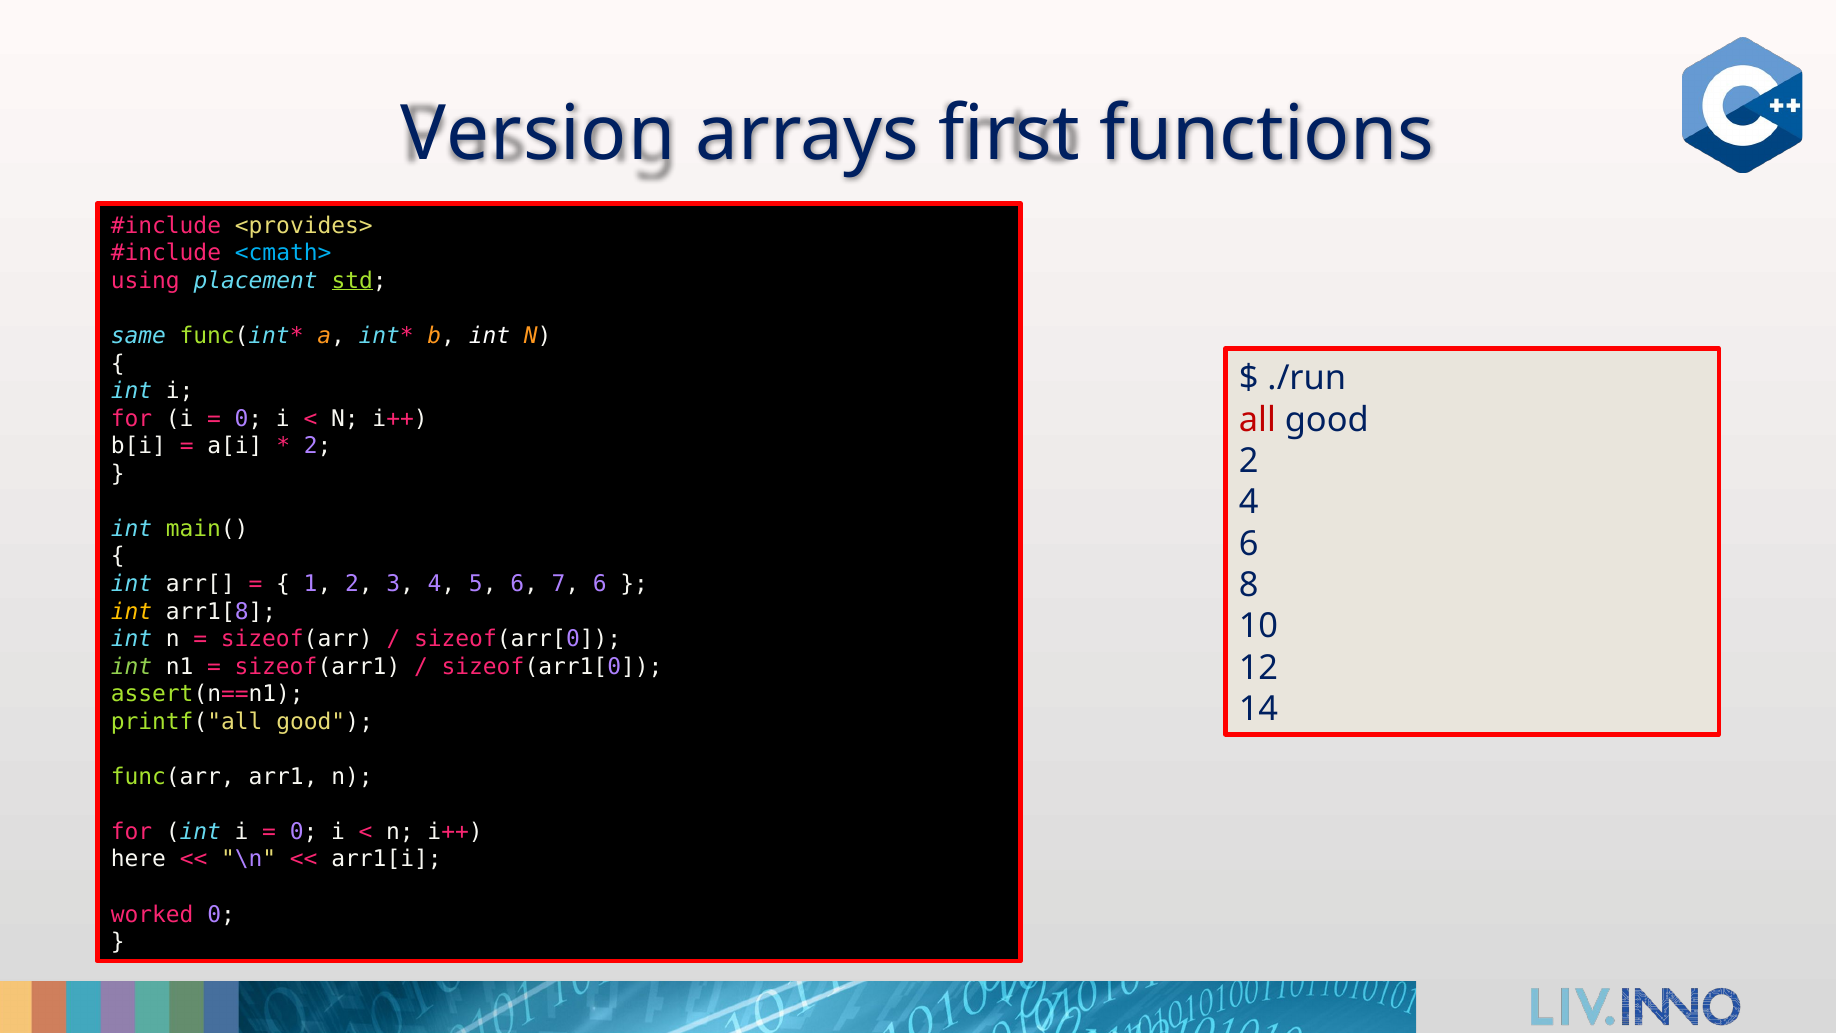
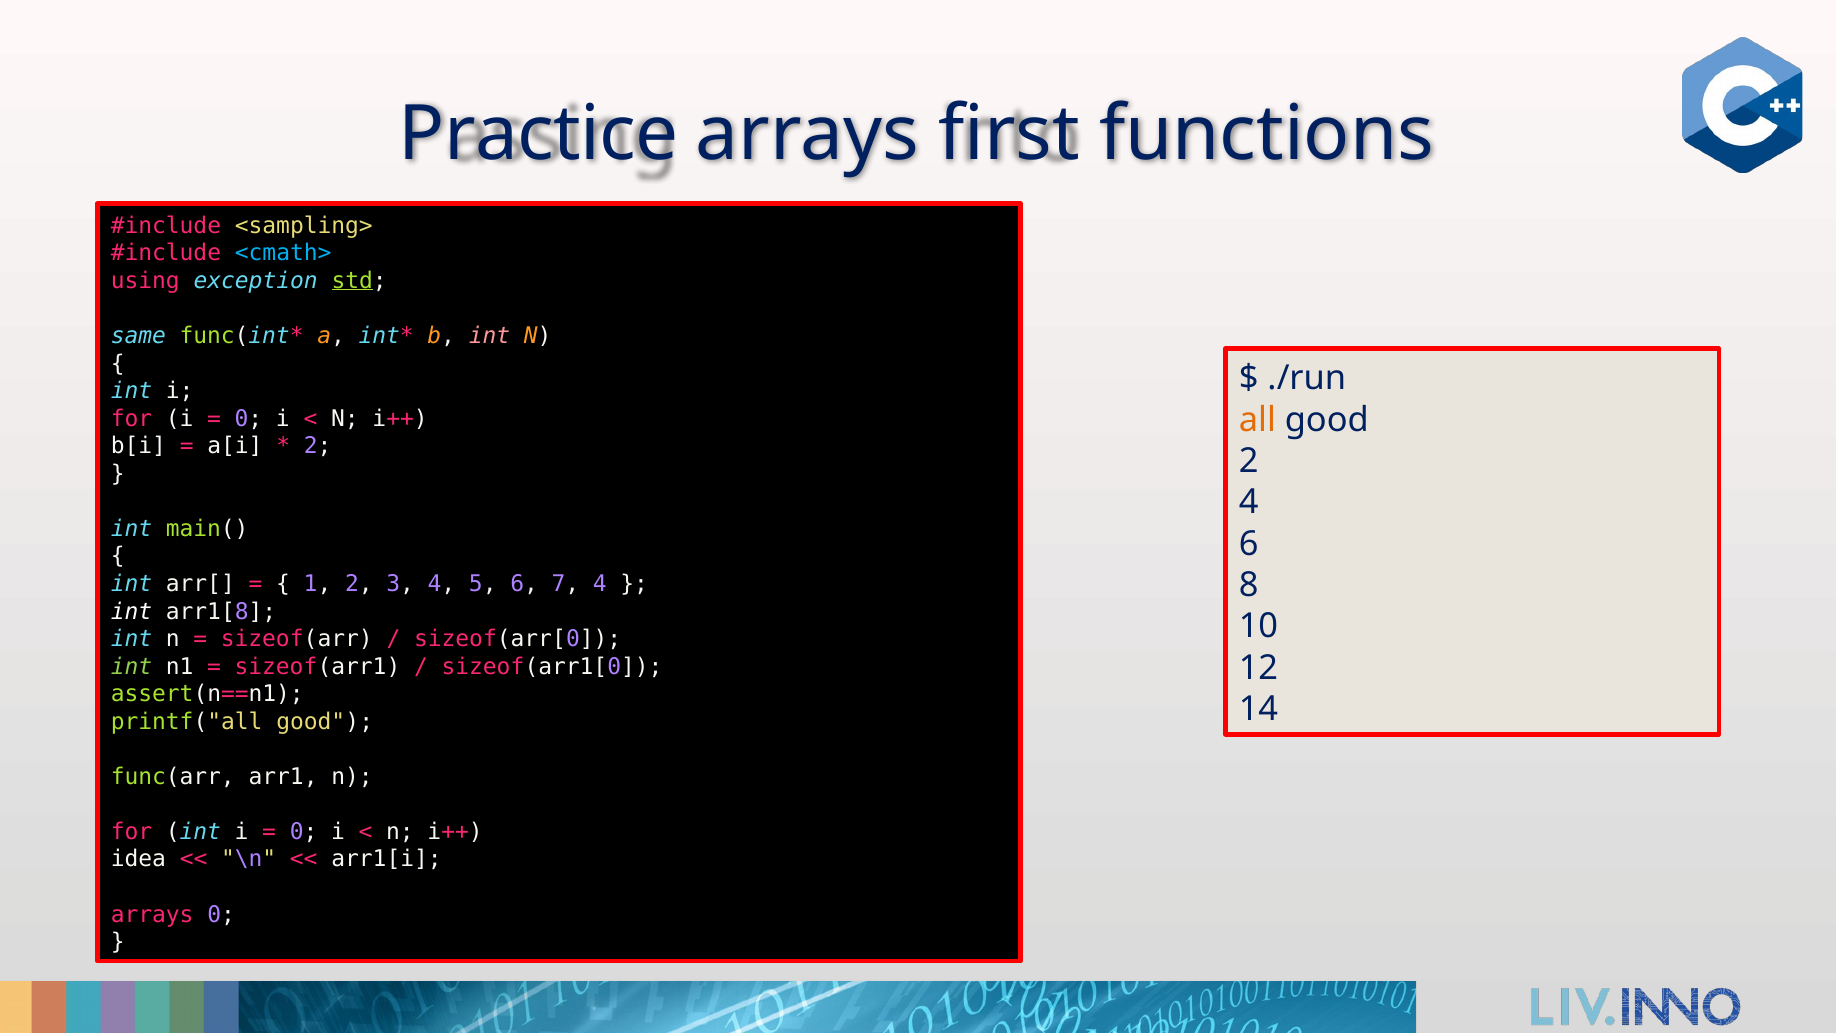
Version: Version -> Practice (538, 135)
<provides>: <provides> -> <sampling> (304, 226)
placement: placement -> exception (256, 281)
int colour: white -> pink (489, 336)
all colour: red -> orange (1257, 420)
7 6: 6 -> 4 (600, 584)
int colour: yellow -> white (131, 611)
here: here -> idea (138, 859)
worked: worked -> arrays (152, 914)
